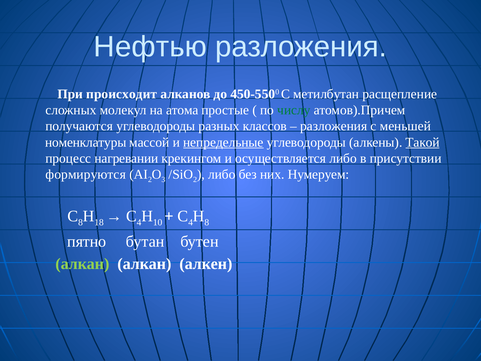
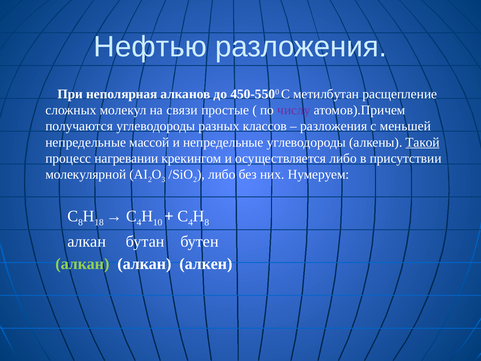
происходит: происходит -> неполярная (122, 94)
атома: атома -> связи (182, 110)
числу colour: green -> purple (294, 110)
номенклатуры: номенклатуры -> непредельные (86, 142)
непредельные underline: present -> none (223, 142)
формируются: формируются -> молекулярной (86, 174)
пятно: пятно -> алкан (87, 241)
